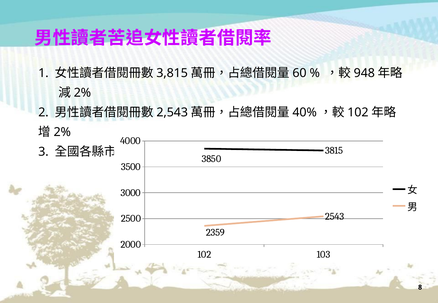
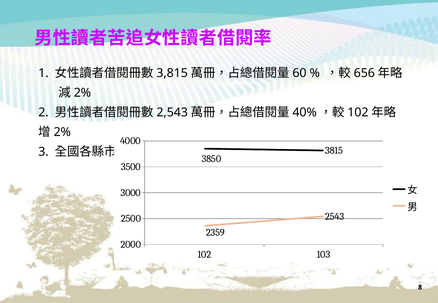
948: 948 -> 656 (364, 73)
